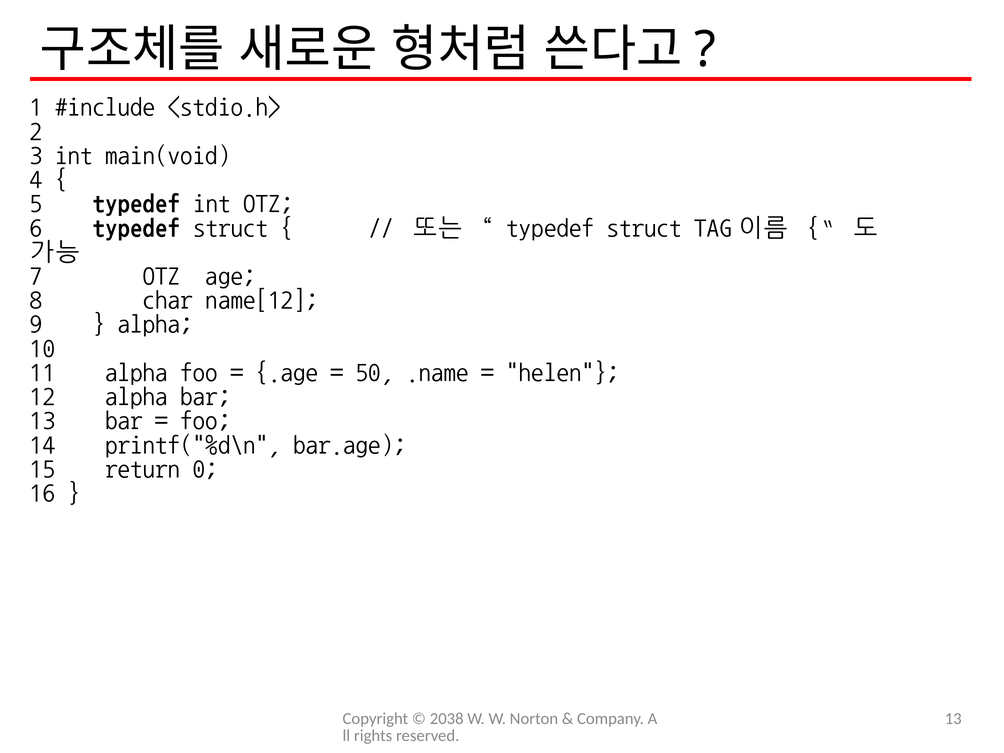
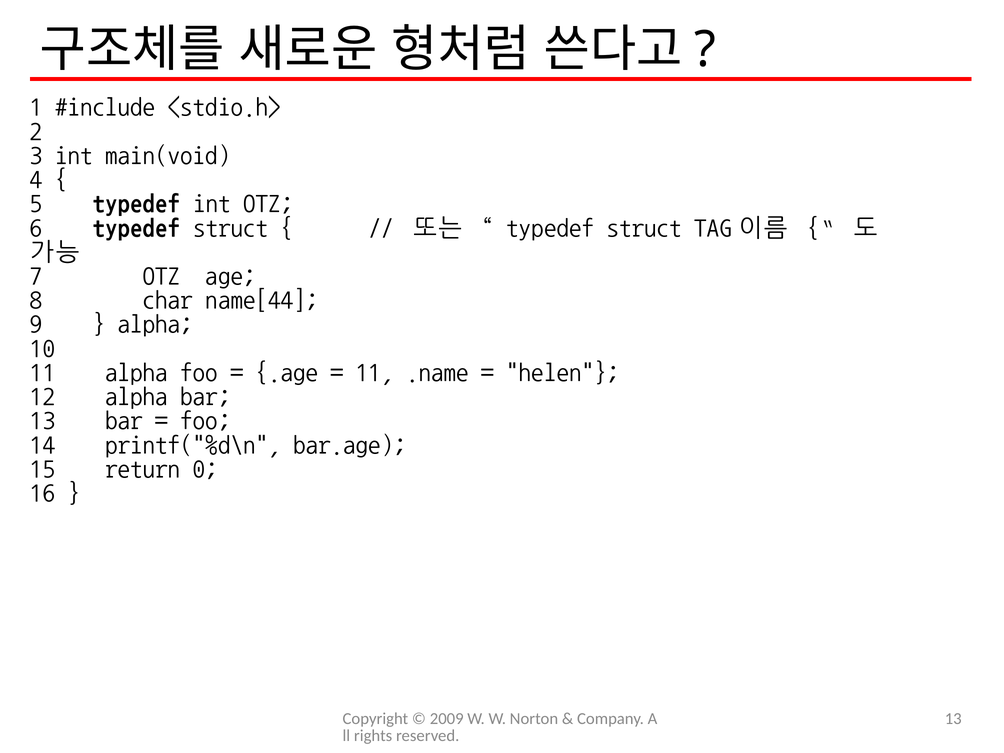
name[12: name[12 -> name[44 (262, 300)
50: 50 -> 11 (375, 372)
2038: 2038 -> 2009 (447, 719)
